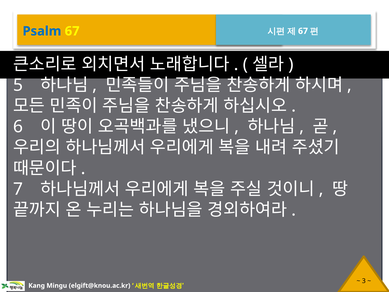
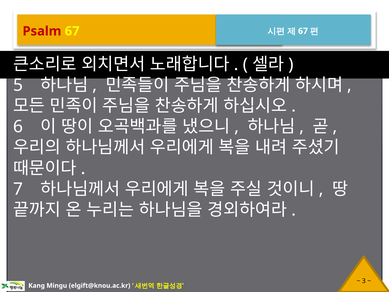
Psalm colour: blue -> red (42, 31)
